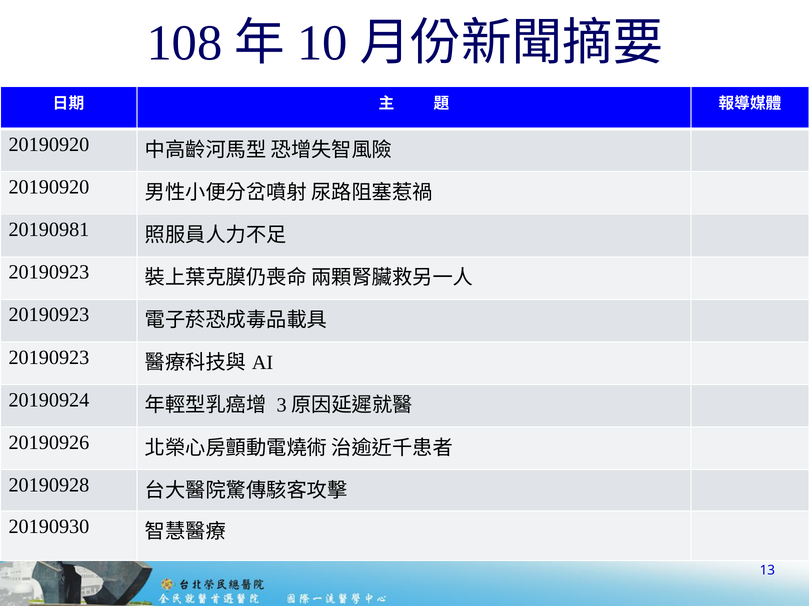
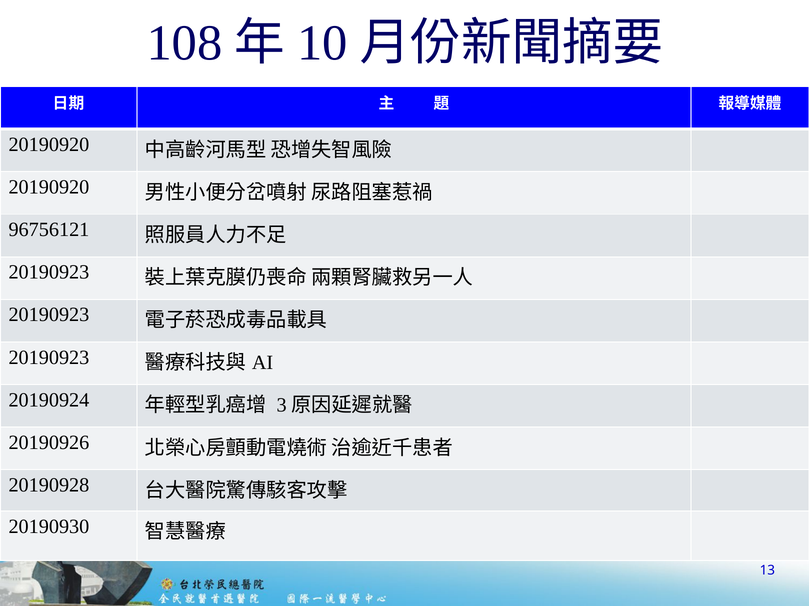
20190981: 20190981 -> 96756121 (49, 230)
